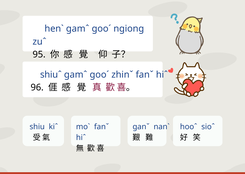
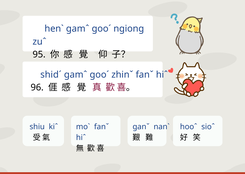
shiuˆ: shiuˆ -> shidˊ (51, 74)
